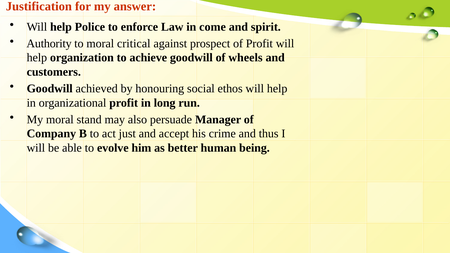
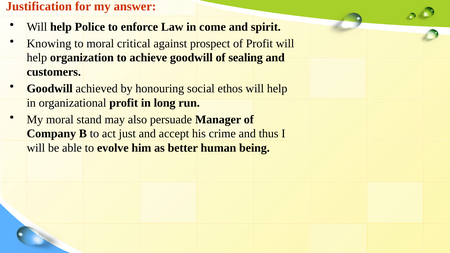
Authority: Authority -> Knowing (49, 44)
wheels: wheels -> sealing (246, 58)
